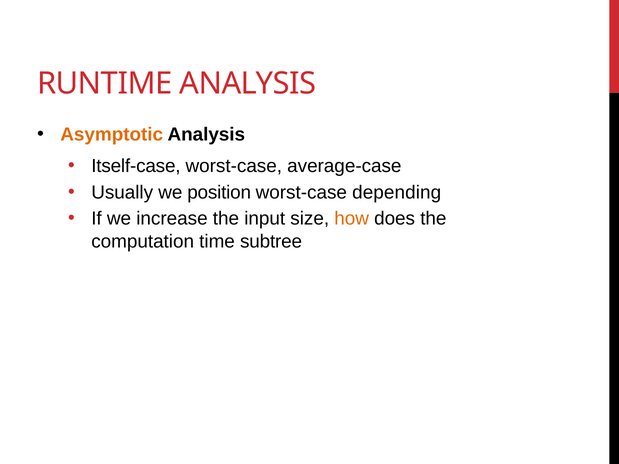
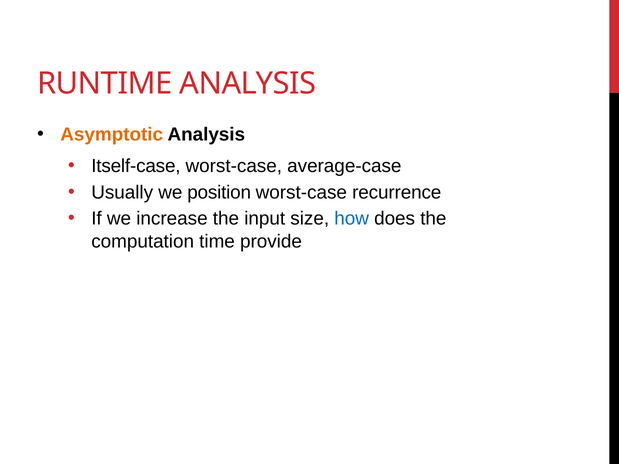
depending: depending -> recurrence (397, 192)
how colour: orange -> blue (352, 219)
subtree: subtree -> provide (271, 242)
